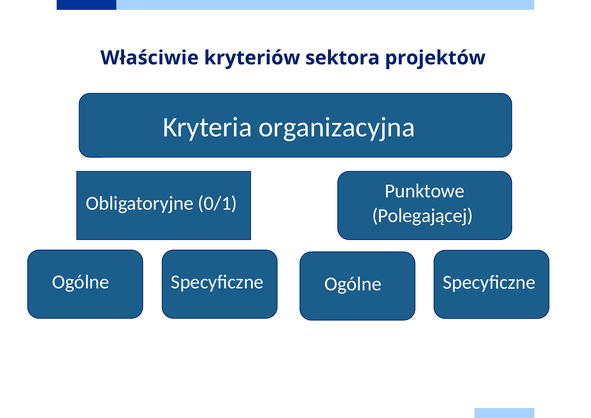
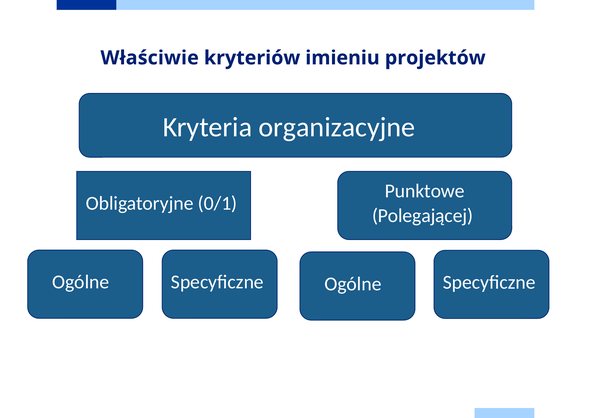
sektora: sektora -> imieniu (343, 58)
organizacyjna: organizacyjna -> organizacyjne (337, 127)
